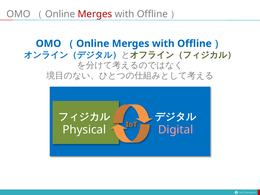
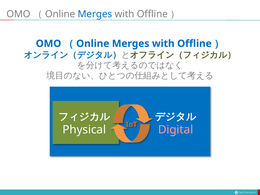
Merges colour: red -> blue (95, 14)
